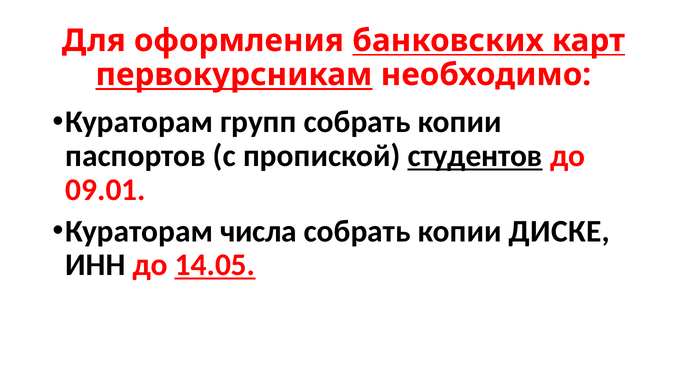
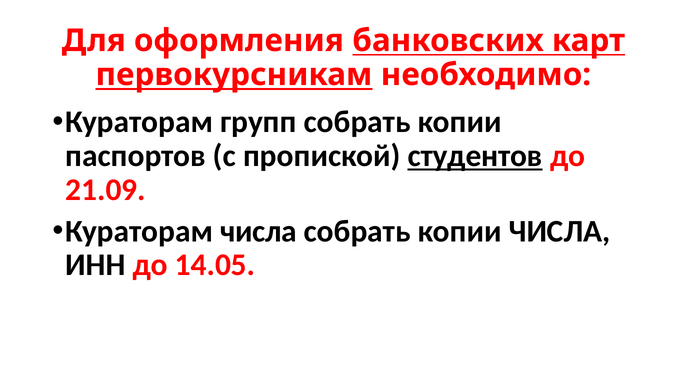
09.01: 09.01 -> 21.09 (106, 190)
копии ДИСКЕ: ДИСКЕ -> ЧИСЛА (559, 231)
14.05 underline: present -> none (215, 265)
